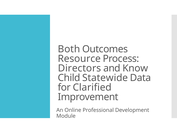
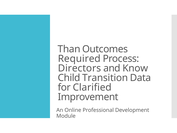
Both: Both -> Than (69, 49)
Resource: Resource -> Required (79, 59)
Statewide: Statewide -> Transition (105, 78)
